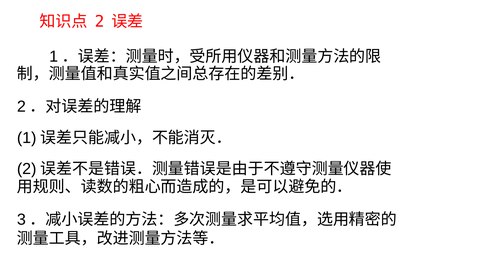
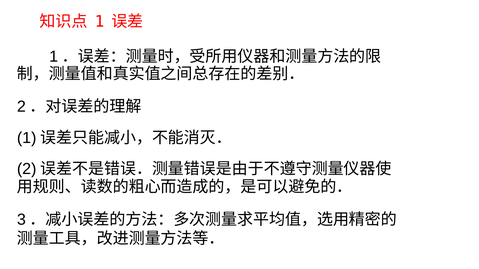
2: 2 -> 1 (99, 22)
